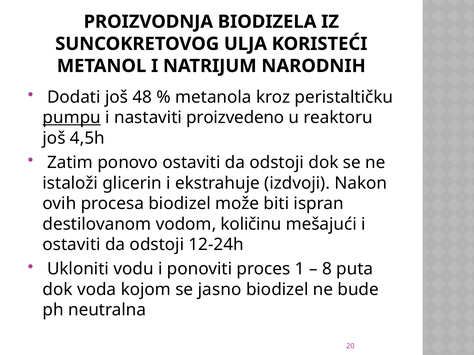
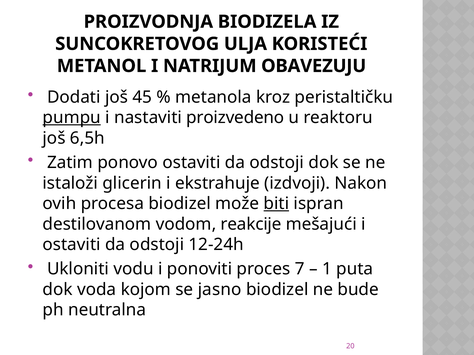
NARODNIH: NARODNIH -> OBAVEZUJU (314, 66)
48: 48 -> 45 (142, 97)
4,5h: 4,5h -> 6,5h (87, 138)
biti underline: none -> present (276, 204)
količinu: količinu -> reakcije (251, 224)
1: 1 -> 7 (300, 269)
8: 8 -> 1 (327, 269)
